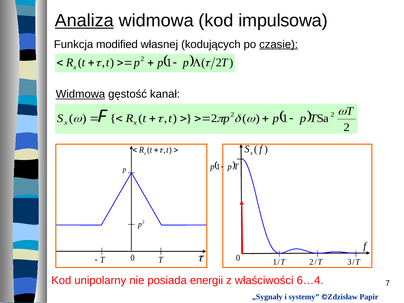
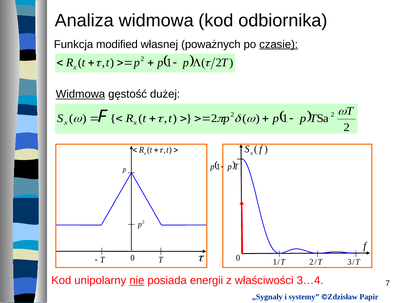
Analiza underline: present -> none (84, 20)
impulsowa: impulsowa -> odbiornika (283, 20)
kodujących: kodujących -> poważnych (211, 44)
kanał: kanał -> dużej (165, 94)
nie underline: none -> present (137, 281)
6…4: 6…4 -> 3…4 (310, 281)
